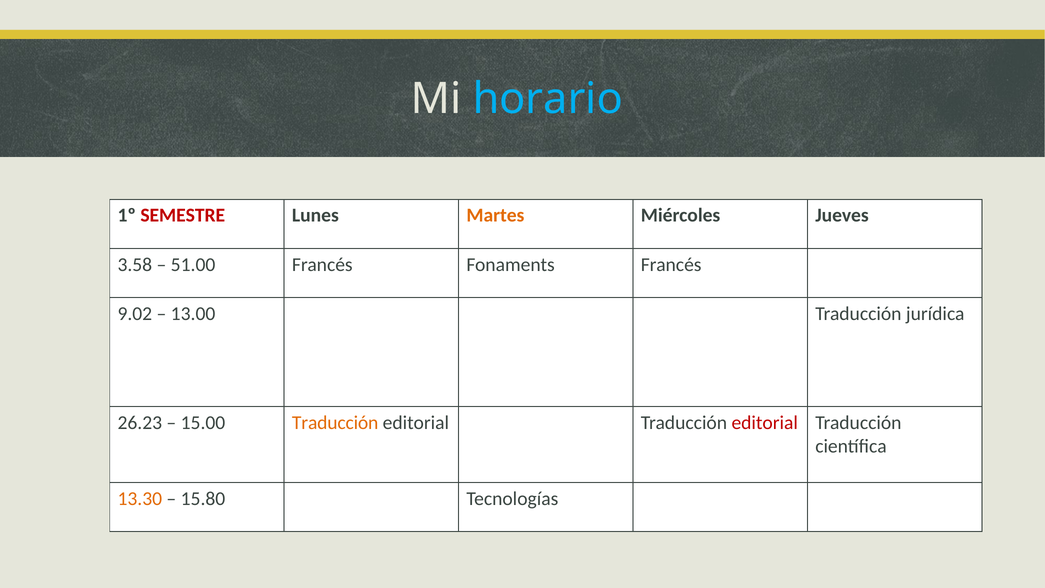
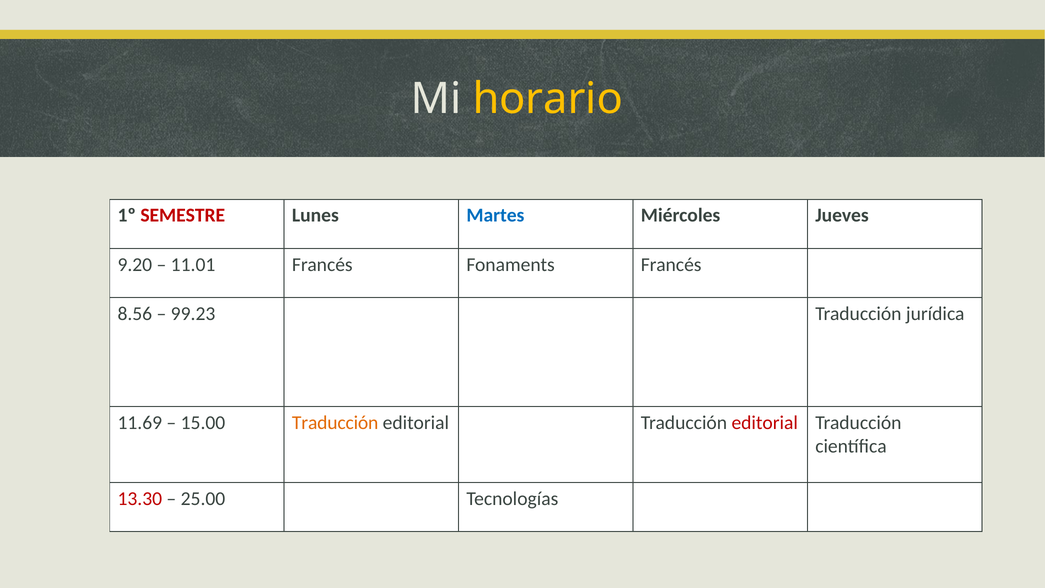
horario colour: light blue -> yellow (548, 99)
Martes colour: orange -> blue (495, 215)
3.58: 3.58 -> 9.20 (135, 265)
51.00: 51.00 -> 11.01 (193, 265)
9.02: 9.02 -> 8.56 (135, 314)
13.00: 13.00 -> 99.23 (193, 314)
26.23: 26.23 -> 11.69 (140, 422)
13.30 colour: orange -> red (140, 499)
15.80: 15.80 -> 25.00 (203, 499)
